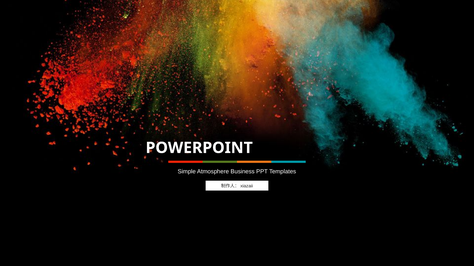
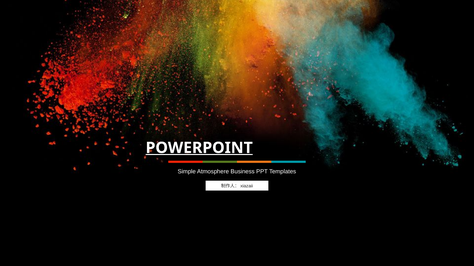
POWERPOINT underline: none -> present (199, 148)
